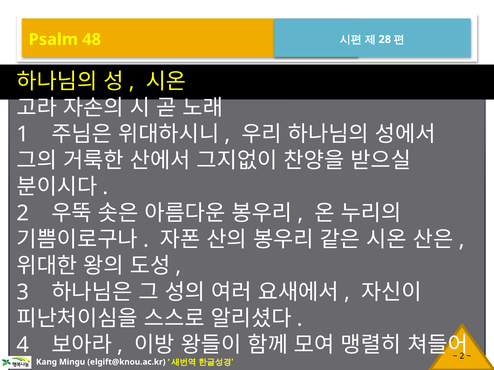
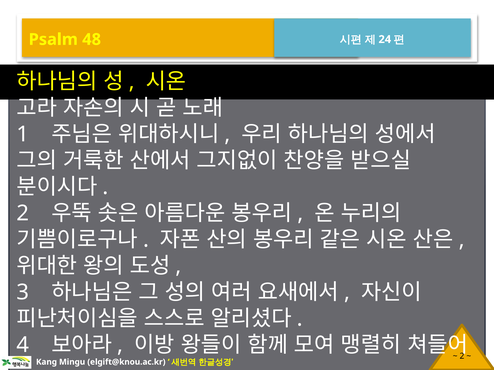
28: 28 -> 24 (385, 39)
